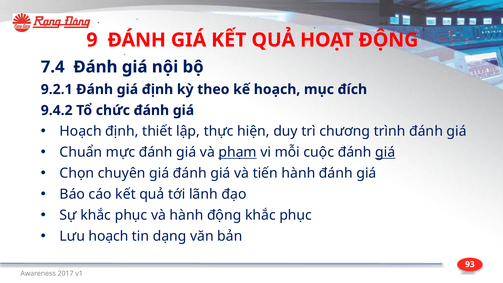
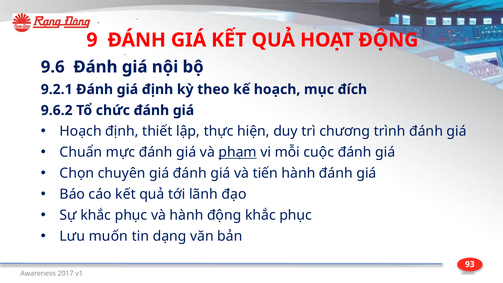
7.4: 7.4 -> 9.6 (53, 67)
9.4.2: 9.4.2 -> 9.6.2 (57, 110)
giá underline: present -> none (385, 152)
Lưu hoạch: hoạch -> muốn (108, 236)
